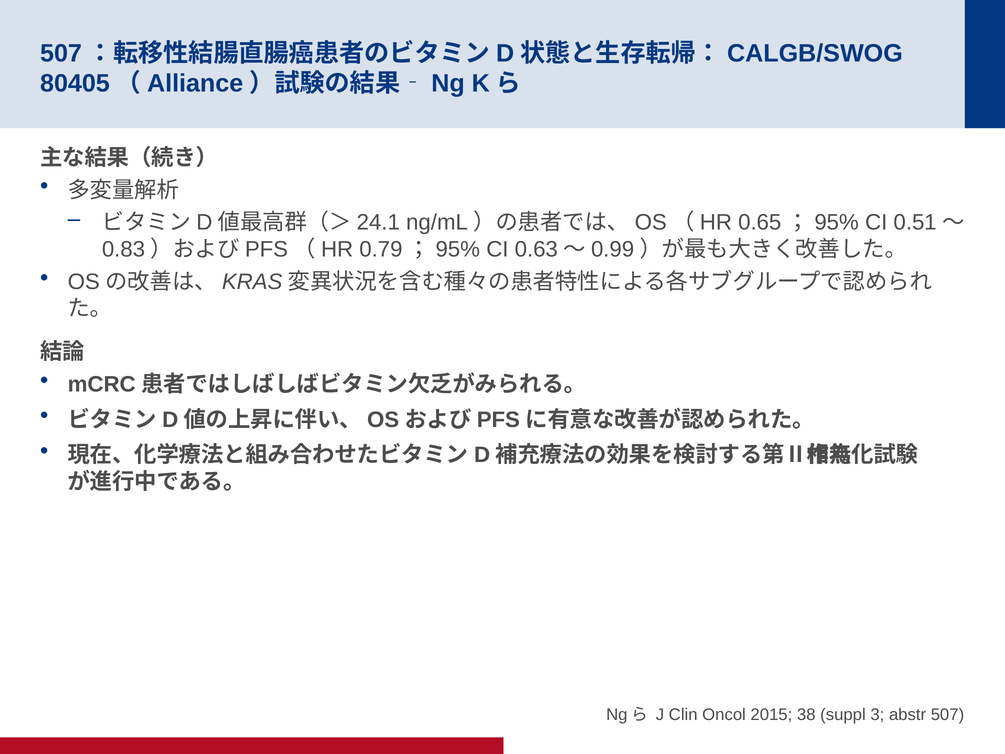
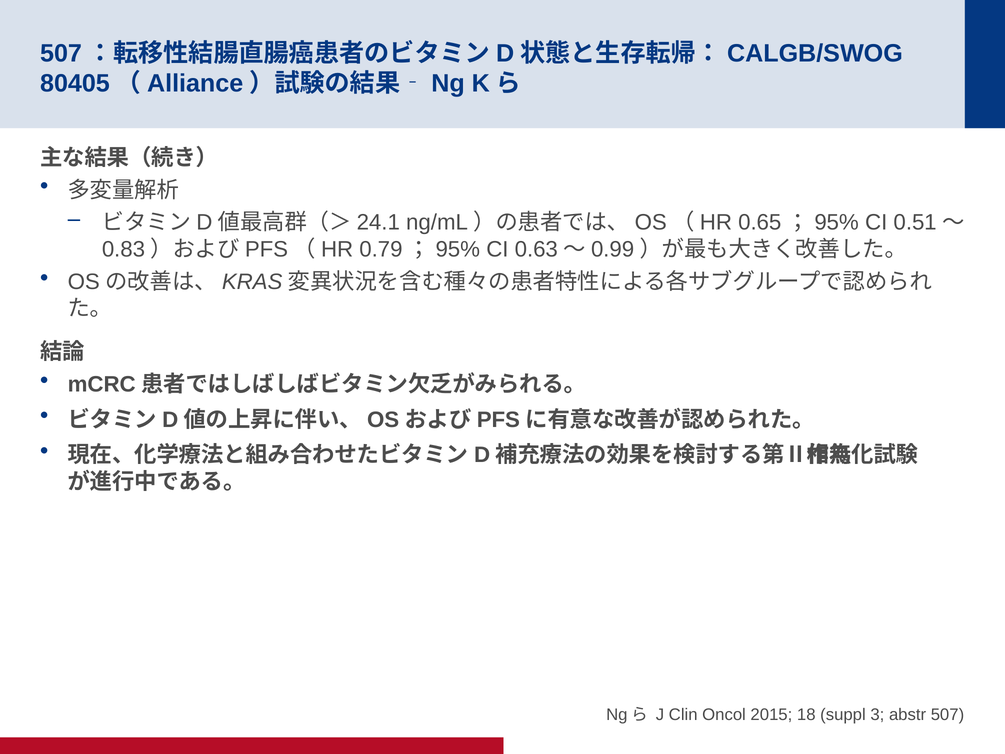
38: 38 -> 18 (806, 715)
